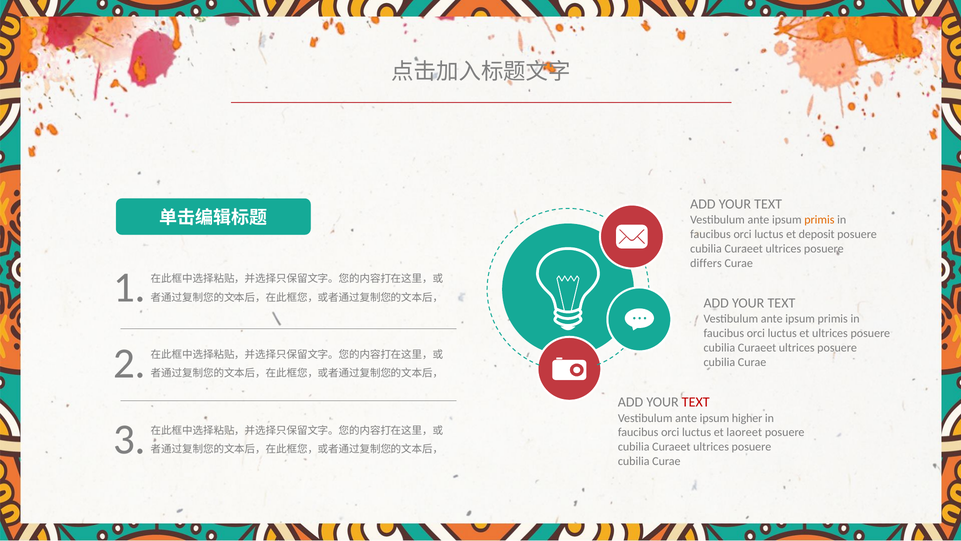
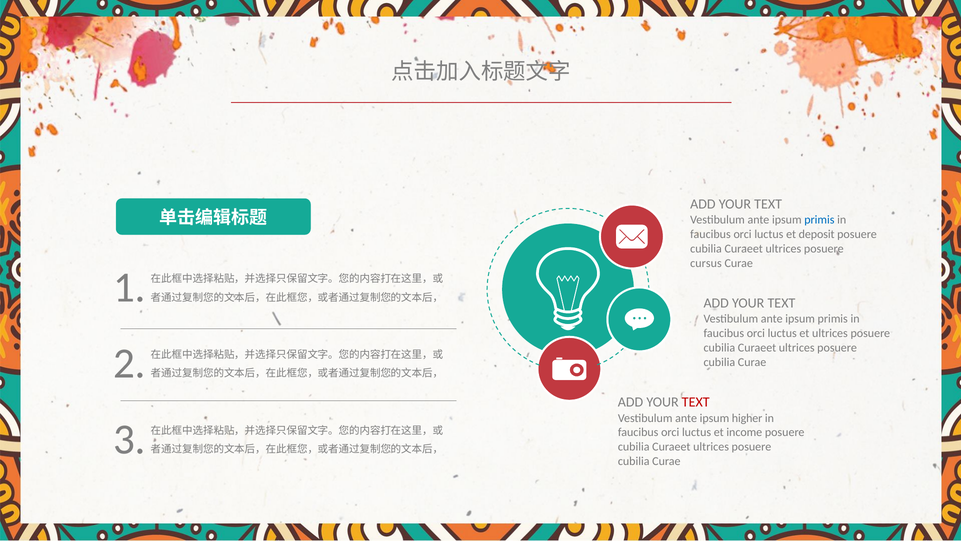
primis colour: orange -> blue (819, 220)
differs: differs -> cursus (706, 263)
laoreet: laoreet -> income (744, 432)
